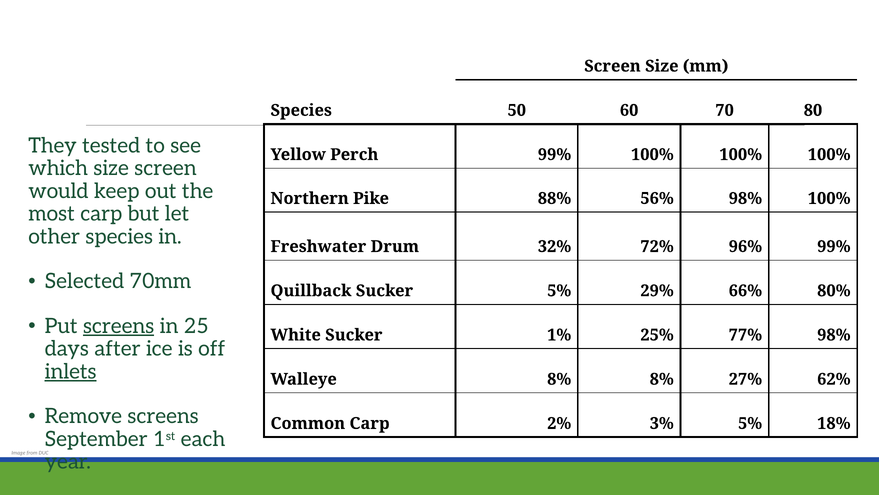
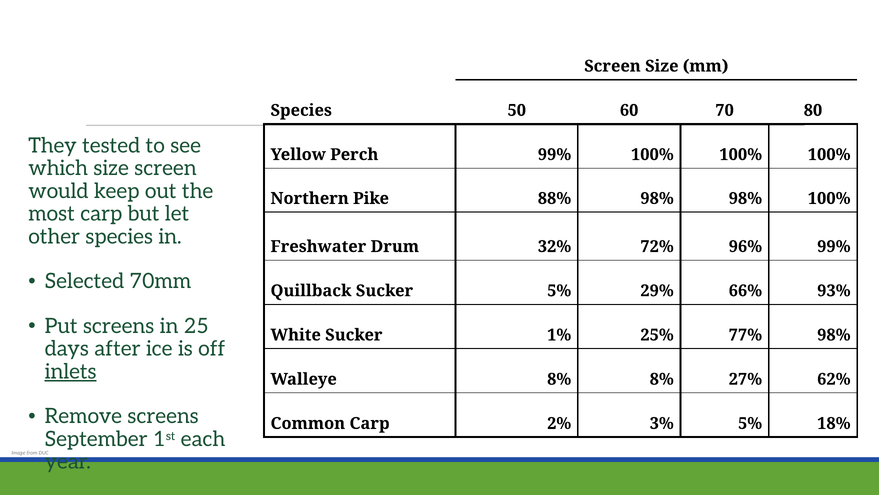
88% 56%: 56% -> 98% (657, 198)
80%: 80% -> 93% (834, 290)
screens underline: present -> none (119, 326)
